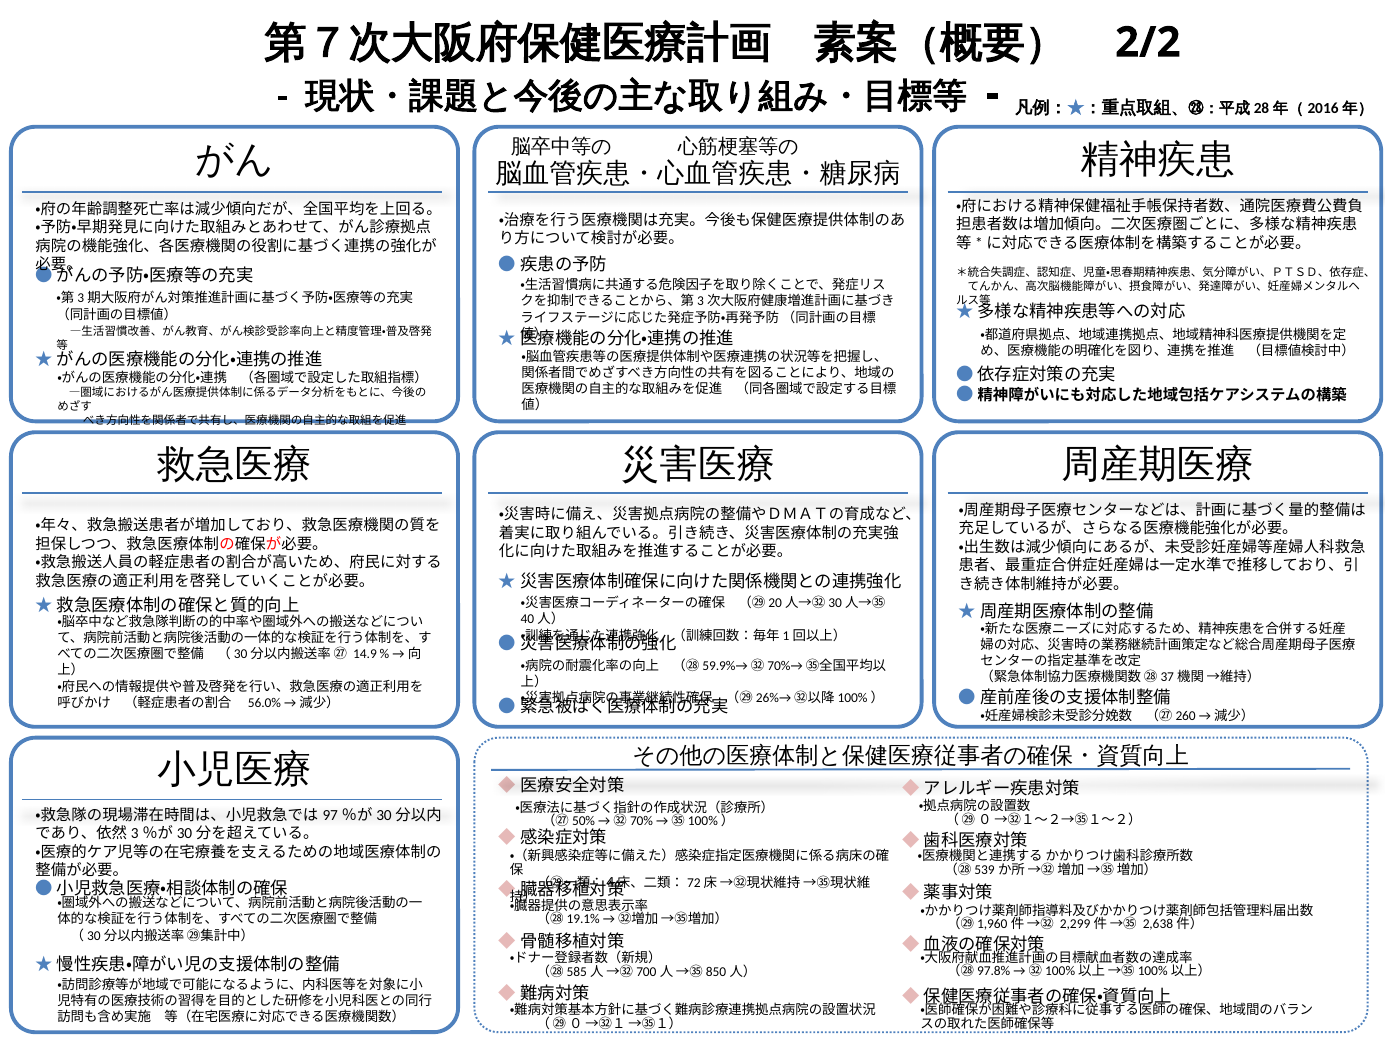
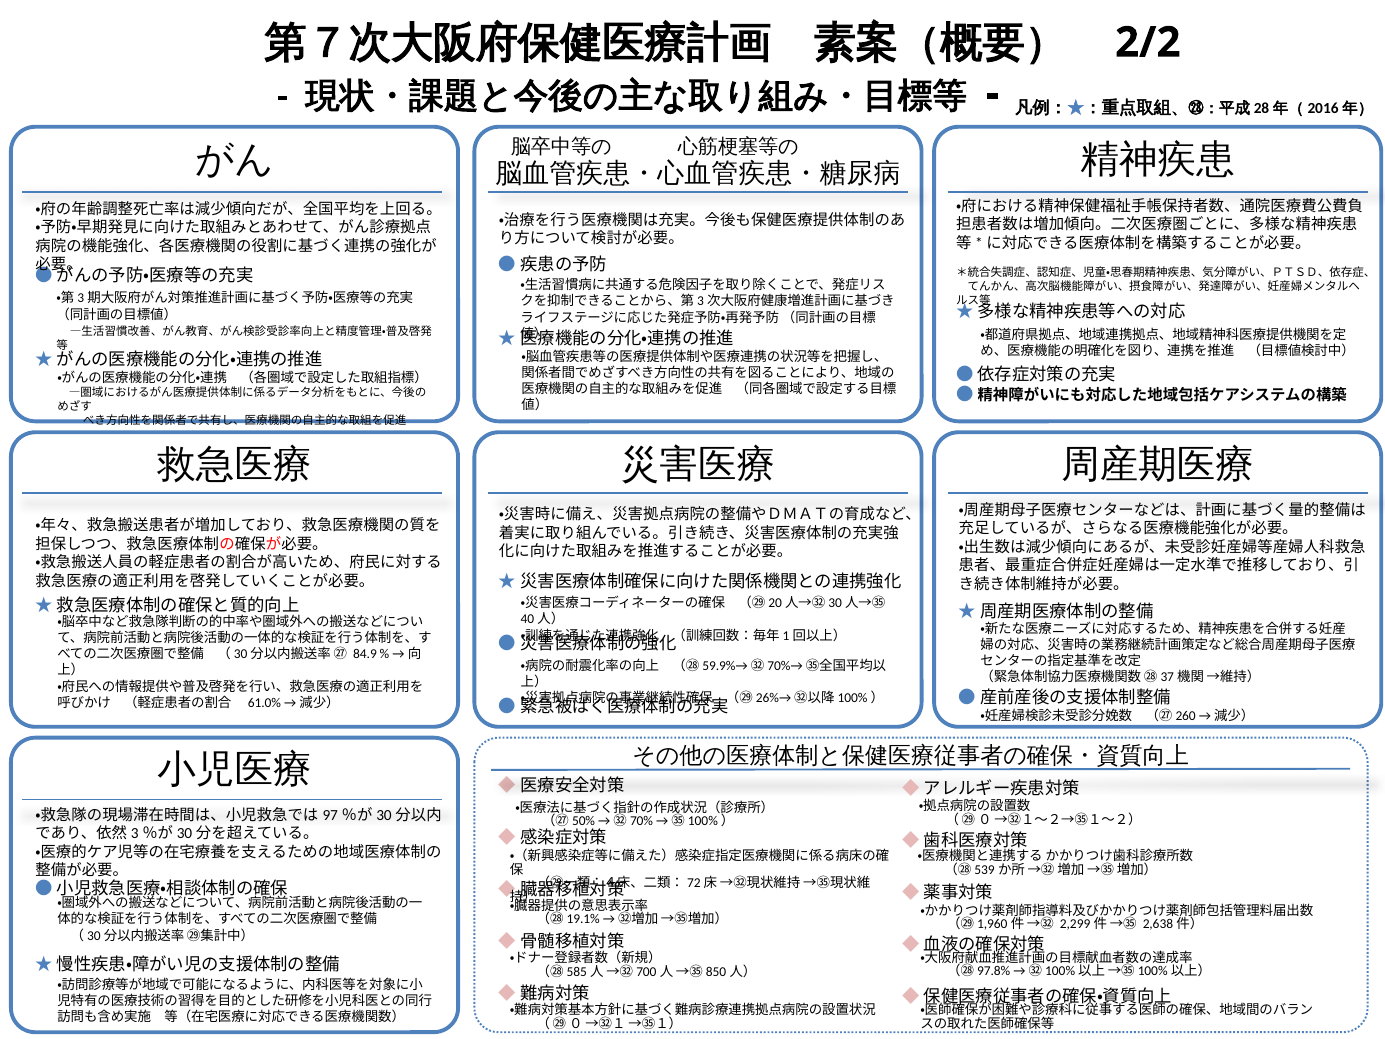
14.9: 14.9 -> 84.9 (365, 654)
56.0%: 56.0% -> 61.0% (264, 703)
